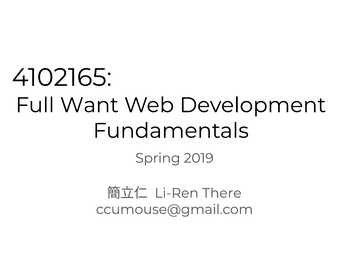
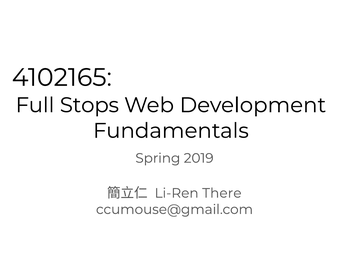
Want: Want -> Stops (89, 105)
